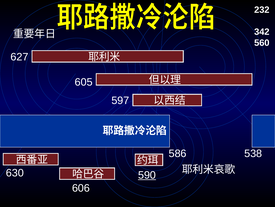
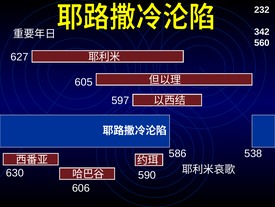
590 underline: present -> none (147, 174)
